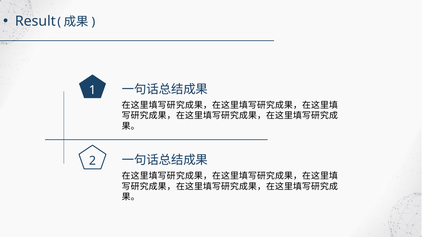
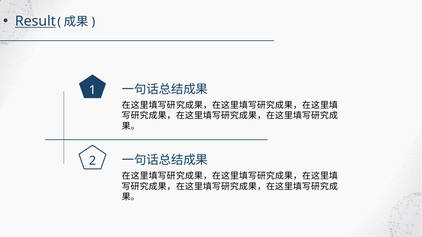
Result underline: none -> present (35, 21)
